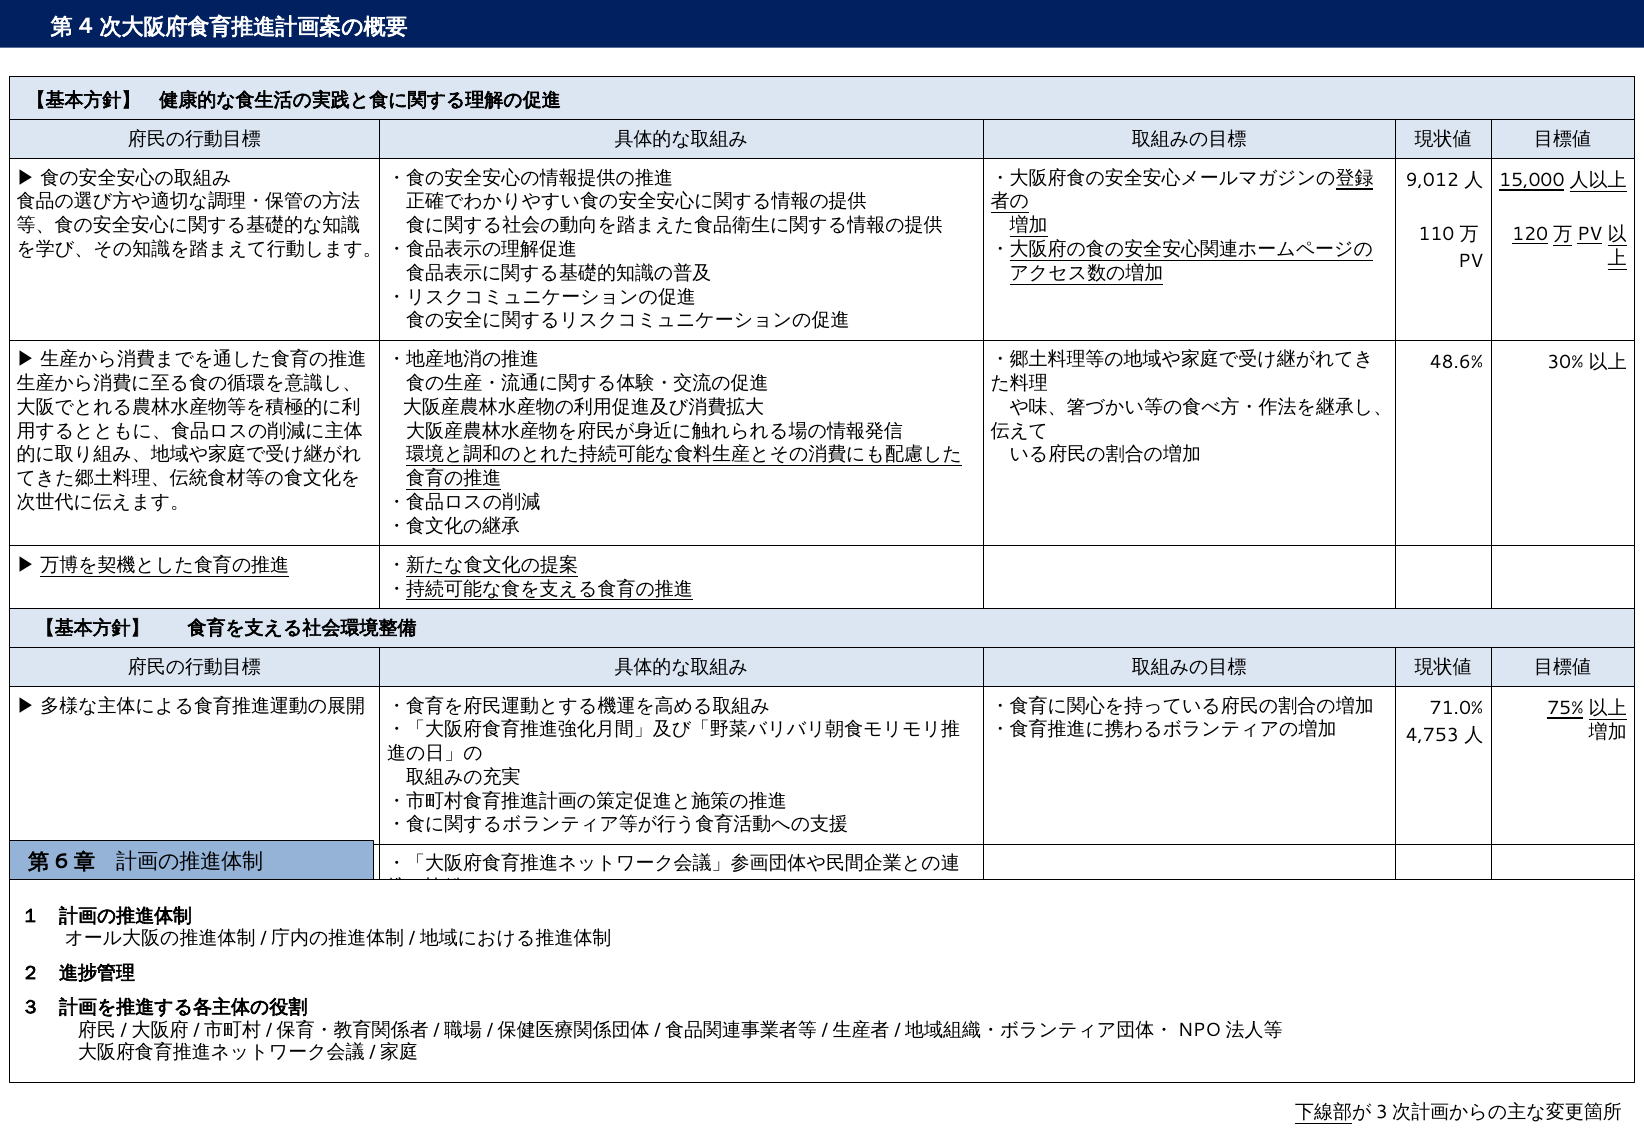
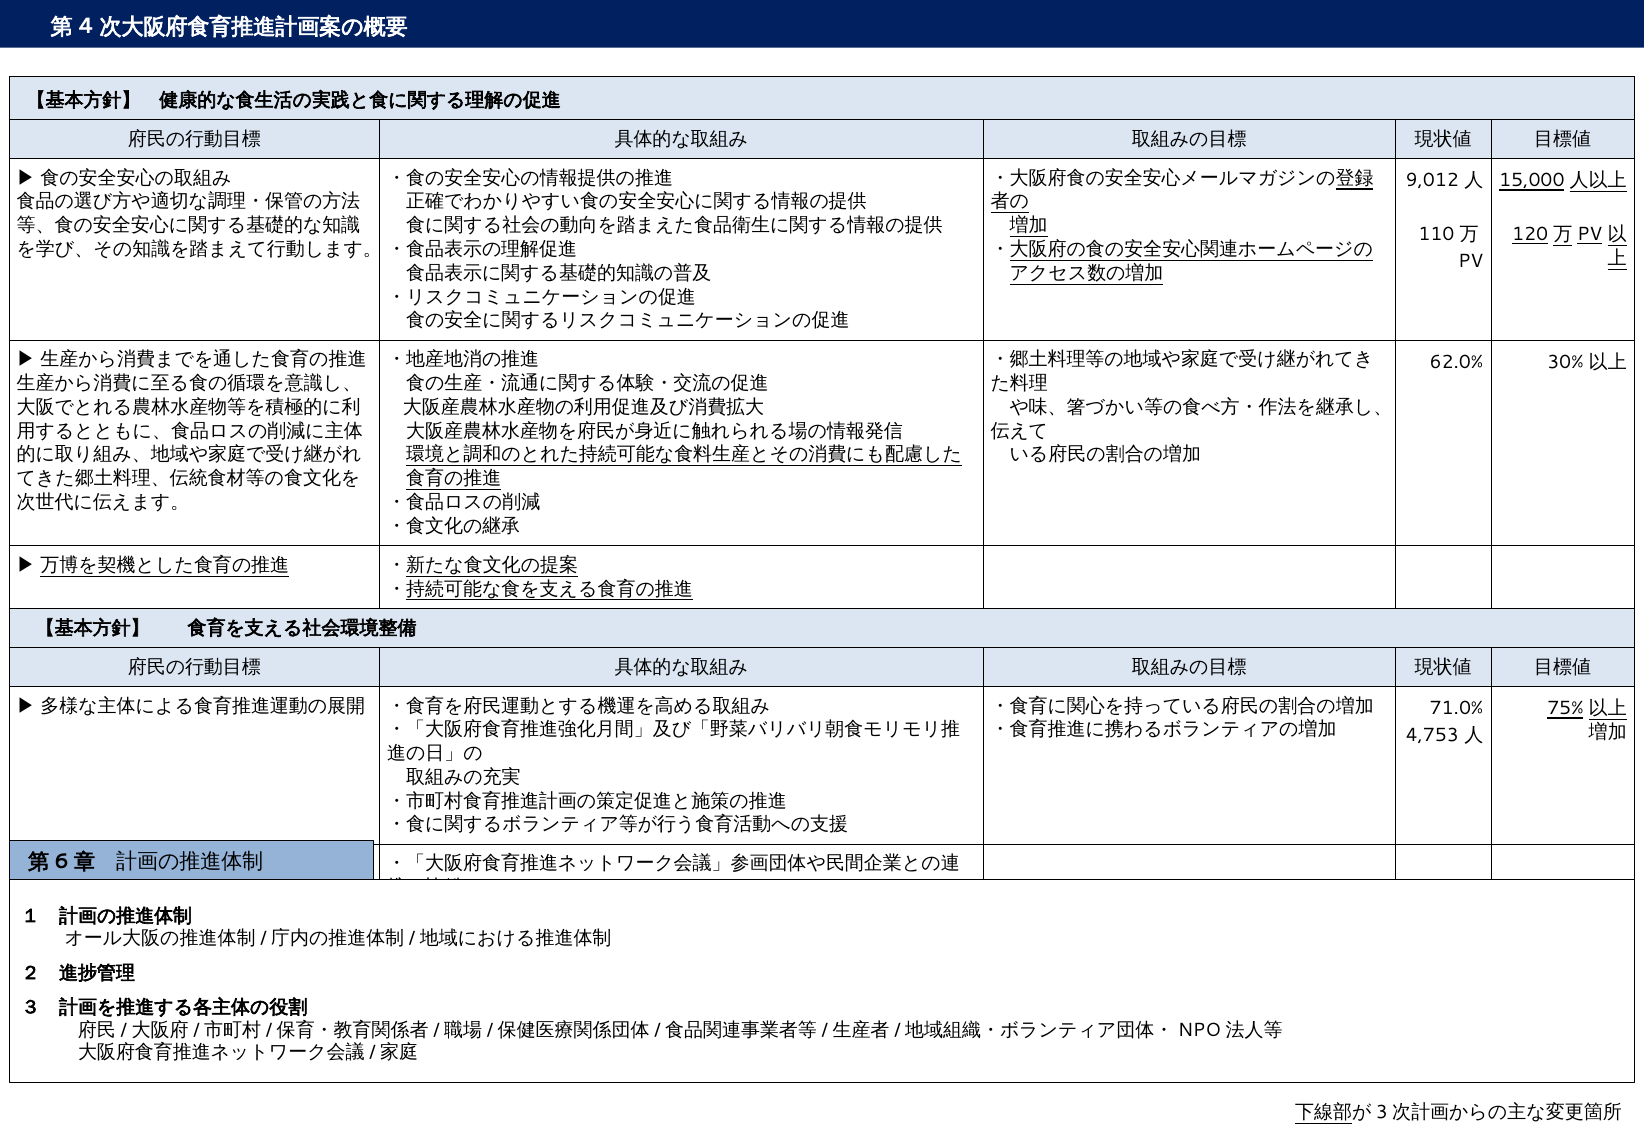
48.6%: 48.6% -> 62.0% (1456, 362)
